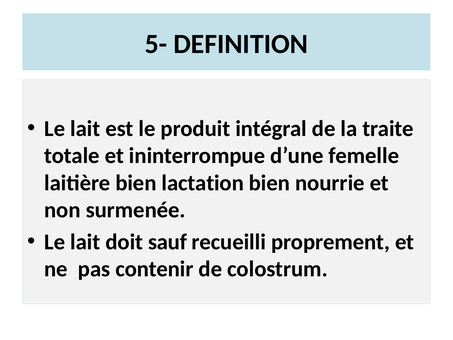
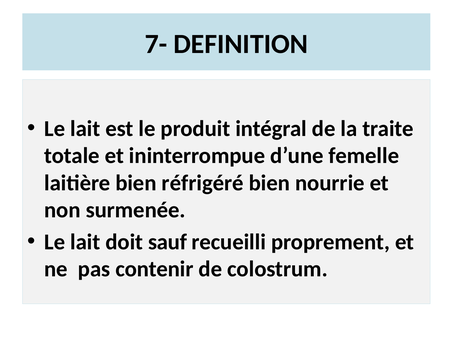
5-: 5- -> 7- (156, 44)
lactation: lactation -> réfrigéré (203, 183)
